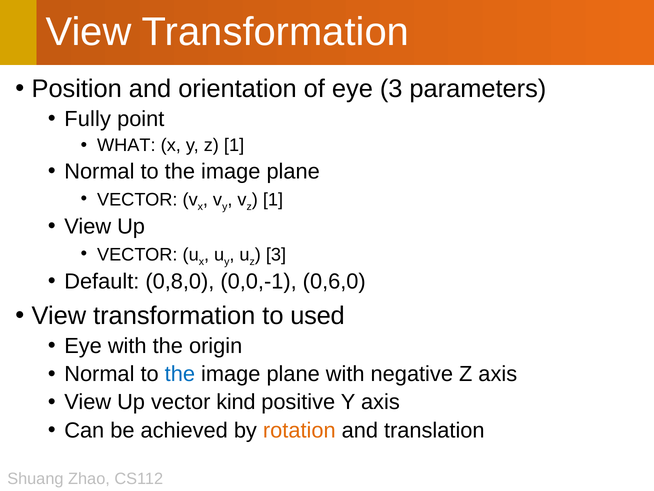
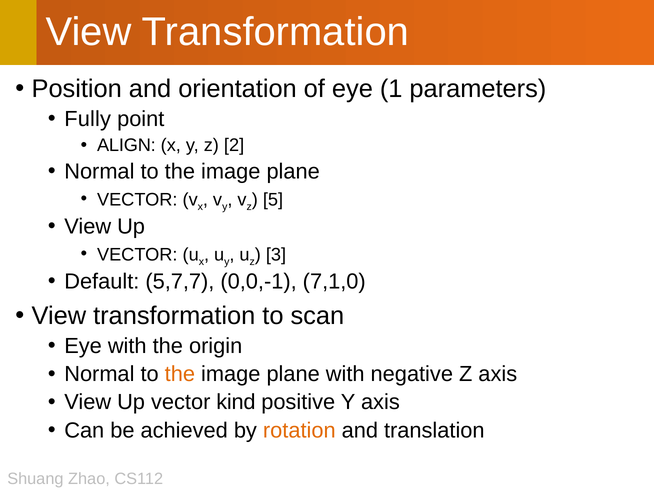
eye 3: 3 -> 1 (391, 89)
WHAT: WHAT -> ALIGN (126, 145)
z 1: 1 -> 2 (234, 145)
1: 1 -> 5 (273, 200)
0,8,0: 0,8,0 -> 5,7,7 (180, 281)
0,6,0: 0,6,0 -> 7,1,0 (334, 281)
used: used -> scan (317, 316)
the colour: blue -> orange (180, 374)
